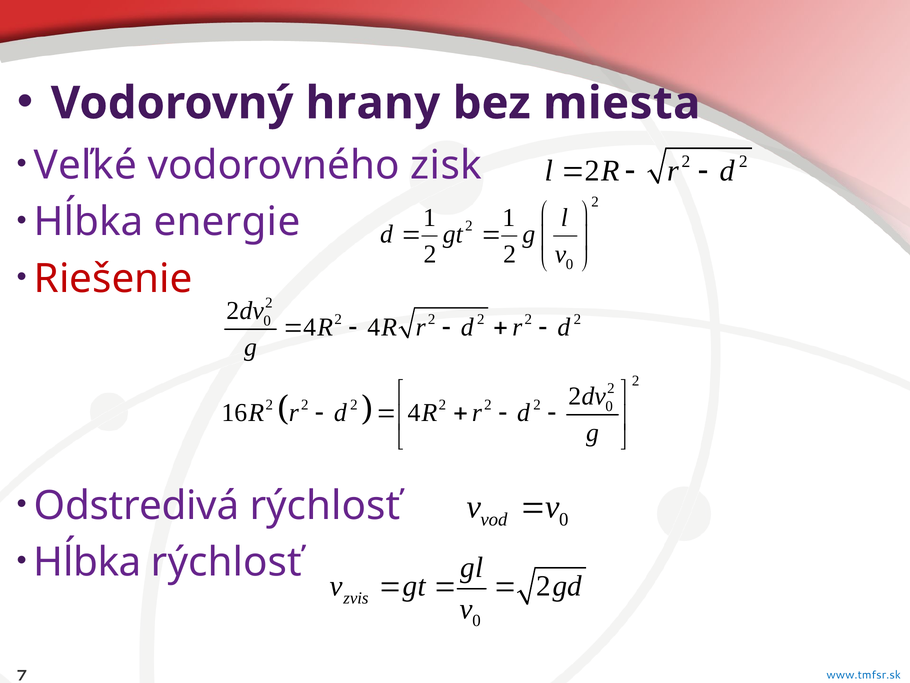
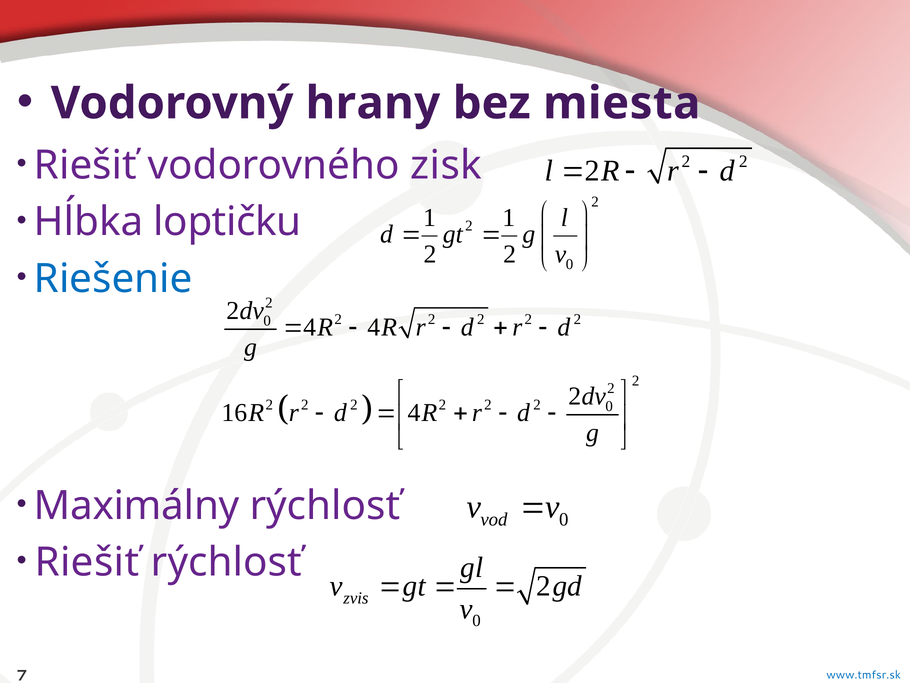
Veľké: Veľké -> Riešiť (85, 165)
energie: energie -> loptičku (227, 222)
Riešenie colour: red -> blue (113, 279)
Odstredivá: Odstredivá -> Maximálny (137, 505)
Hĺbka: Hĺbka -> Riešiť (87, 562)
